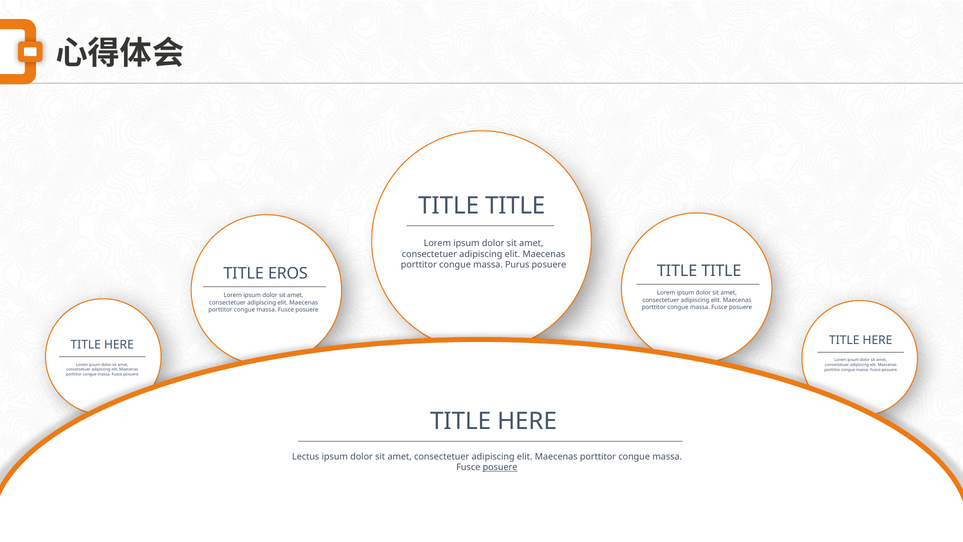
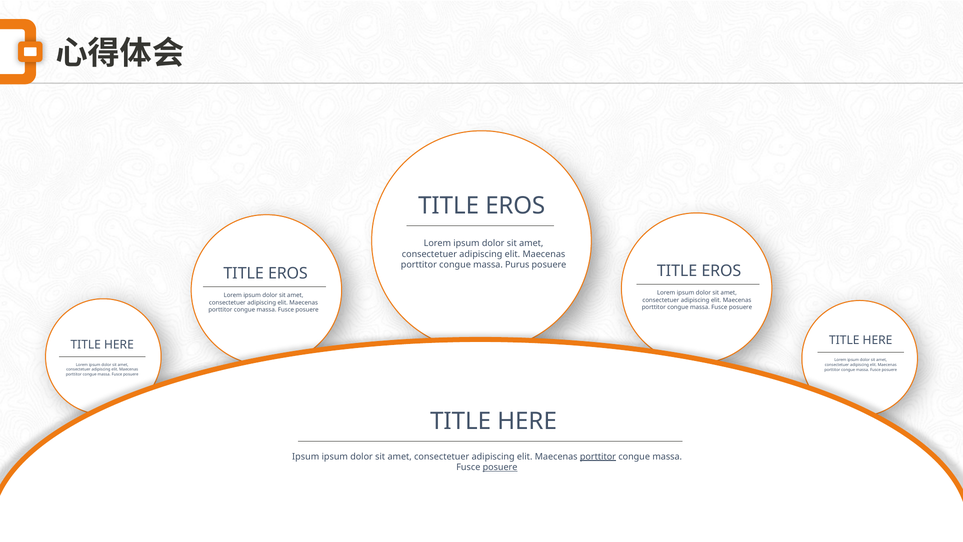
TITLE: TITLE -> EROS (515, 205)
TITLE: TITLE -> EROS (721, 271)
Lectus: Lectus -> Ipsum (306, 456)
porttitor underline: none -> present (598, 456)
